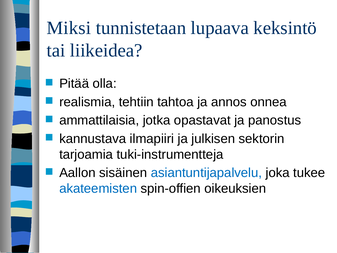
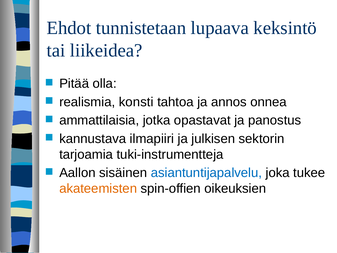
Miksi: Miksi -> Ehdot (69, 28)
tehtiin: tehtiin -> konsti (136, 102)
akateemisten colour: blue -> orange (98, 188)
